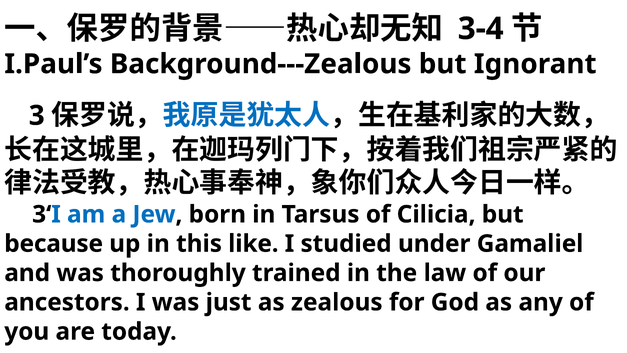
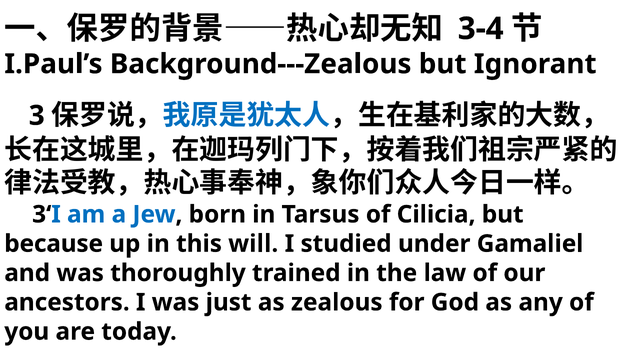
like: like -> will (253, 244)
